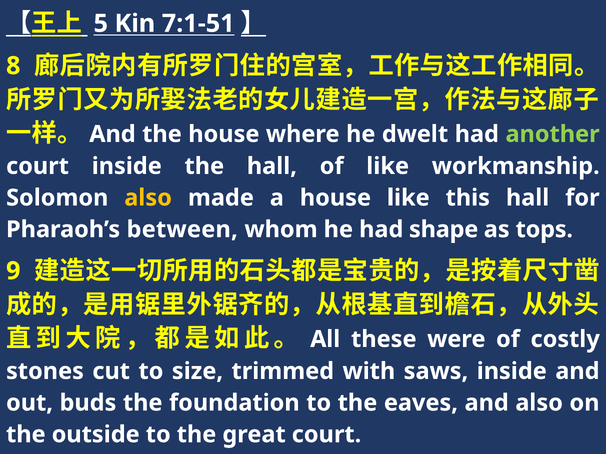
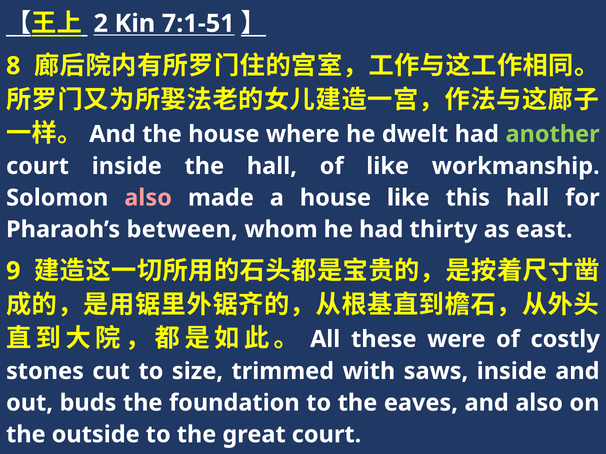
5: 5 -> 2 (101, 24)
also colour: yellow -> pink (148, 198)
shape: shape -> thirty (443, 230)
tops: tops -> east (544, 230)
